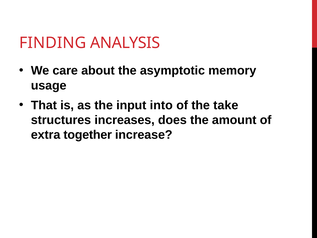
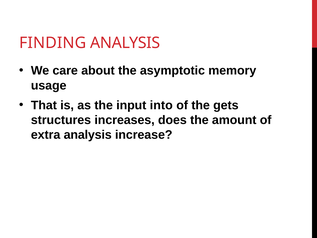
take: take -> gets (226, 105)
extra together: together -> analysis (88, 135)
